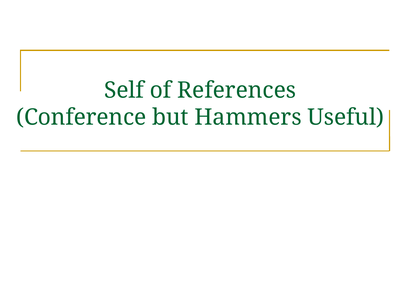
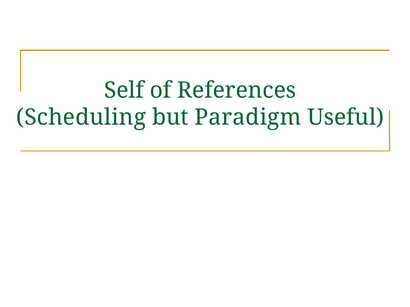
Conference: Conference -> Scheduling (81, 118)
Hammers: Hammers -> Paradigm (248, 118)
